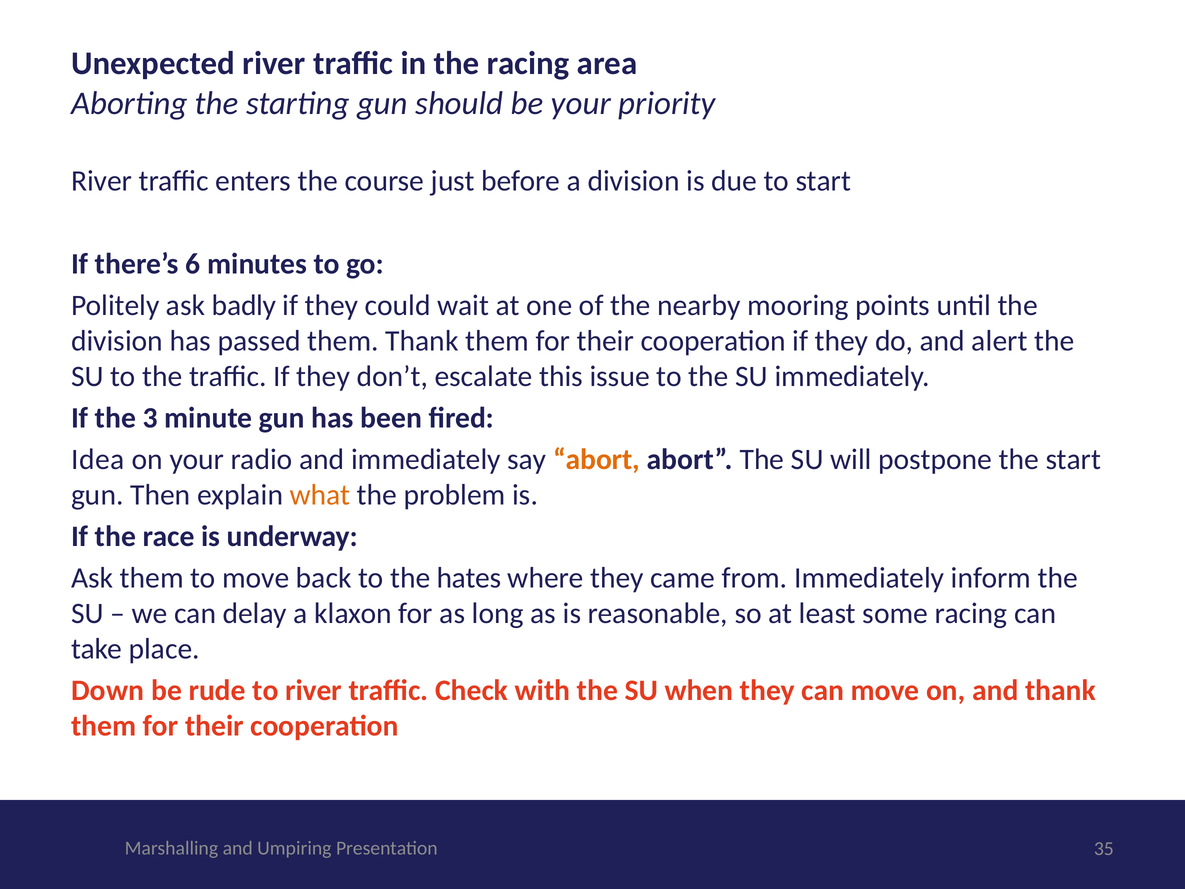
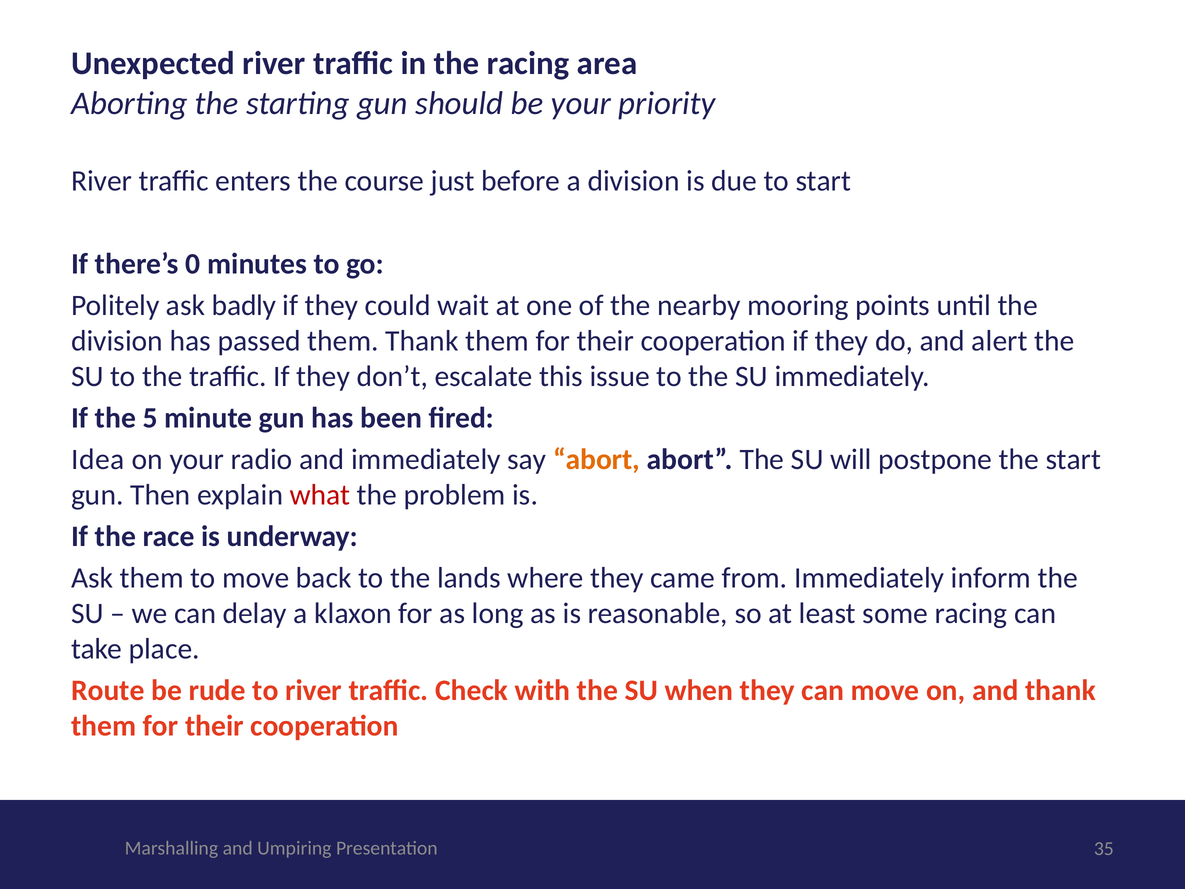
6: 6 -> 0 (193, 264)
3: 3 -> 5 (150, 418)
what colour: orange -> red (320, 495)
hates: hates -> lands (469, 578)
Down: Down -> Route (108, 690)
